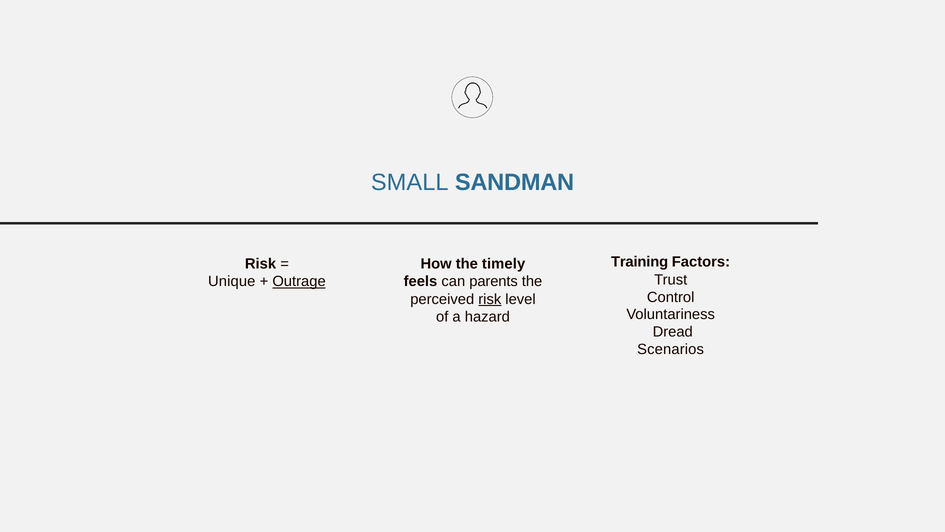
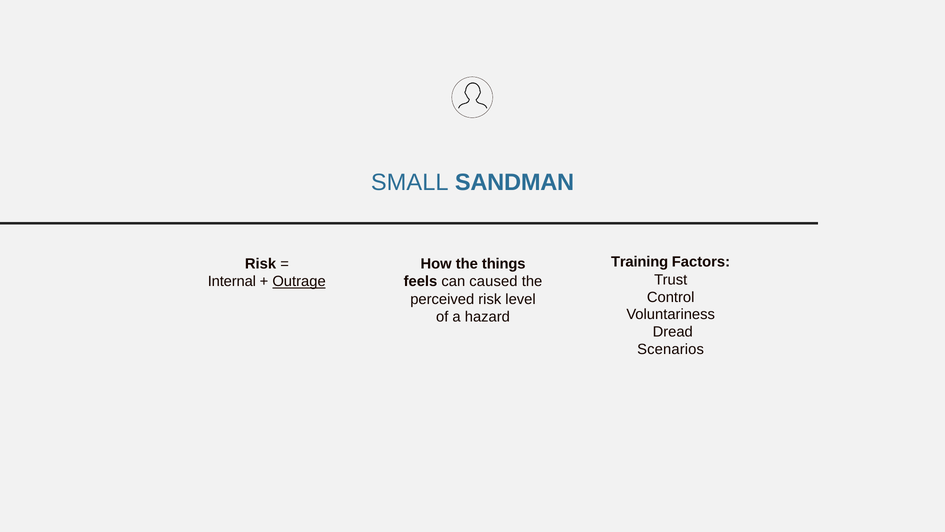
timely: timely -> things (504, 264)
Unique: Unique -> Internal (232, 281)
parents: parents -> caused (493, 281)
risk underline: present -> none (490, 299)
